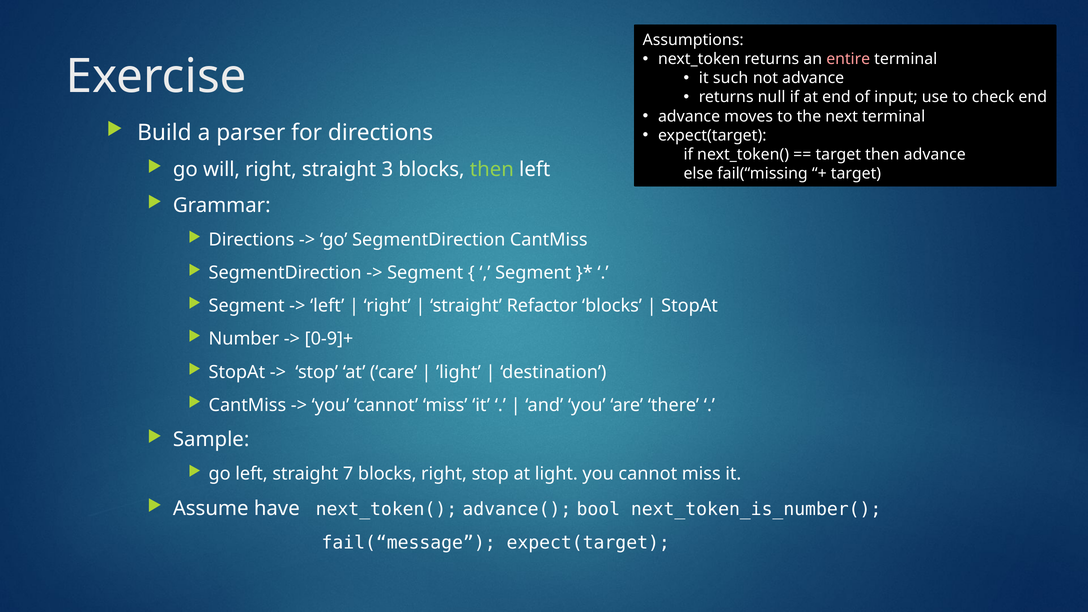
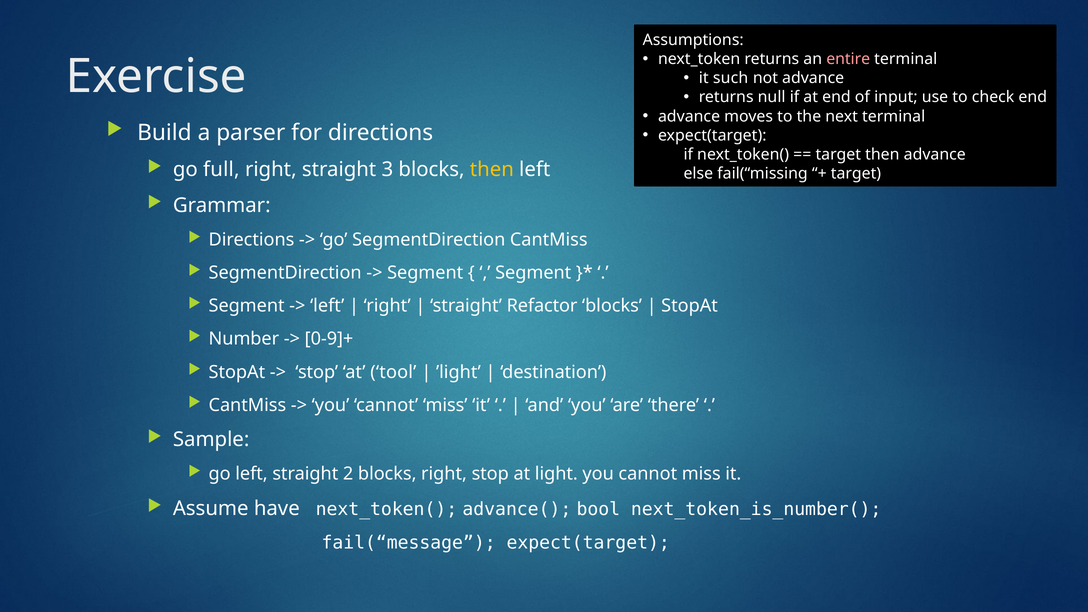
will: will -> full (221, 170)
then colour: light green -> yellow (492, 170)
care: care -> tool (393, 372)
7: 7 -> 2 (348, 474)
